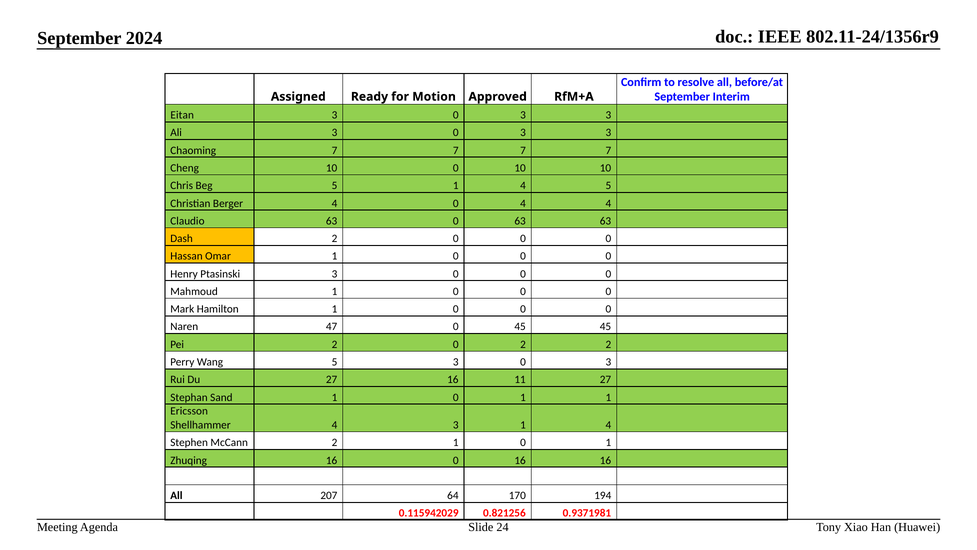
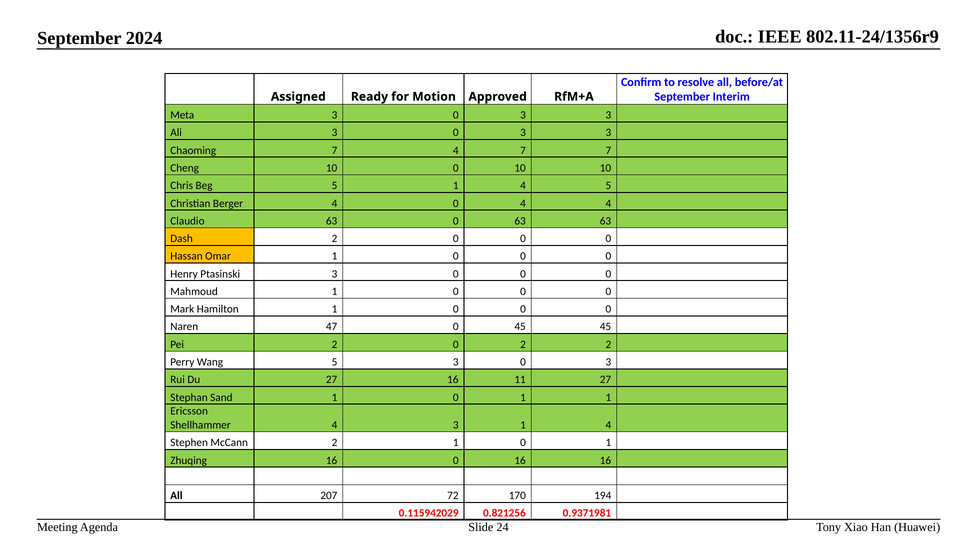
Eitan: Eitan -> Meta (182, 115)
Chaoming 7 7: 7 -> 4 (456, 150)
64: 64 -> 72 (453, 495)
